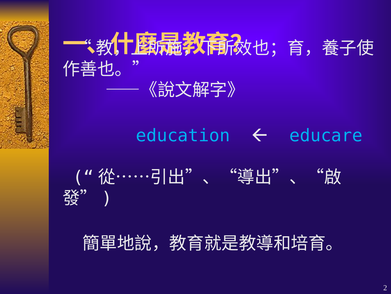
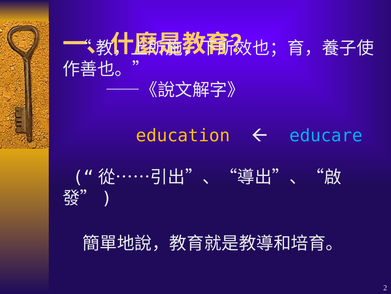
education colour: light blue -> yellow (183, 135)
